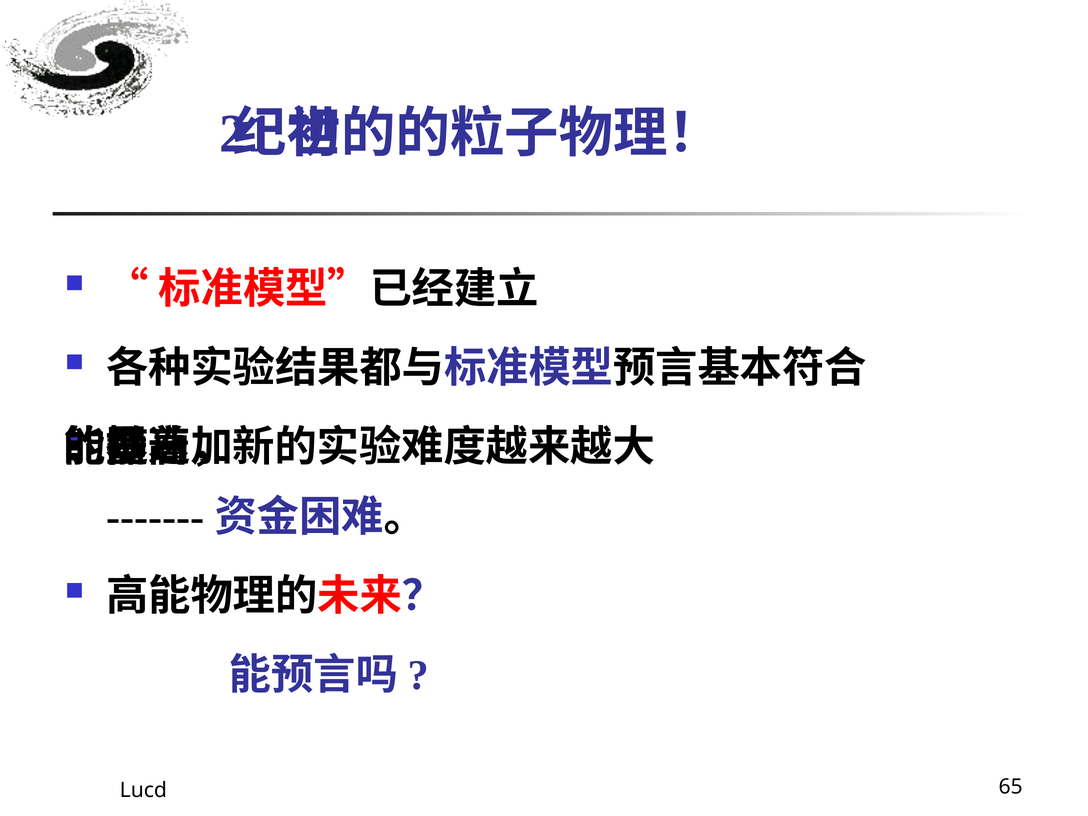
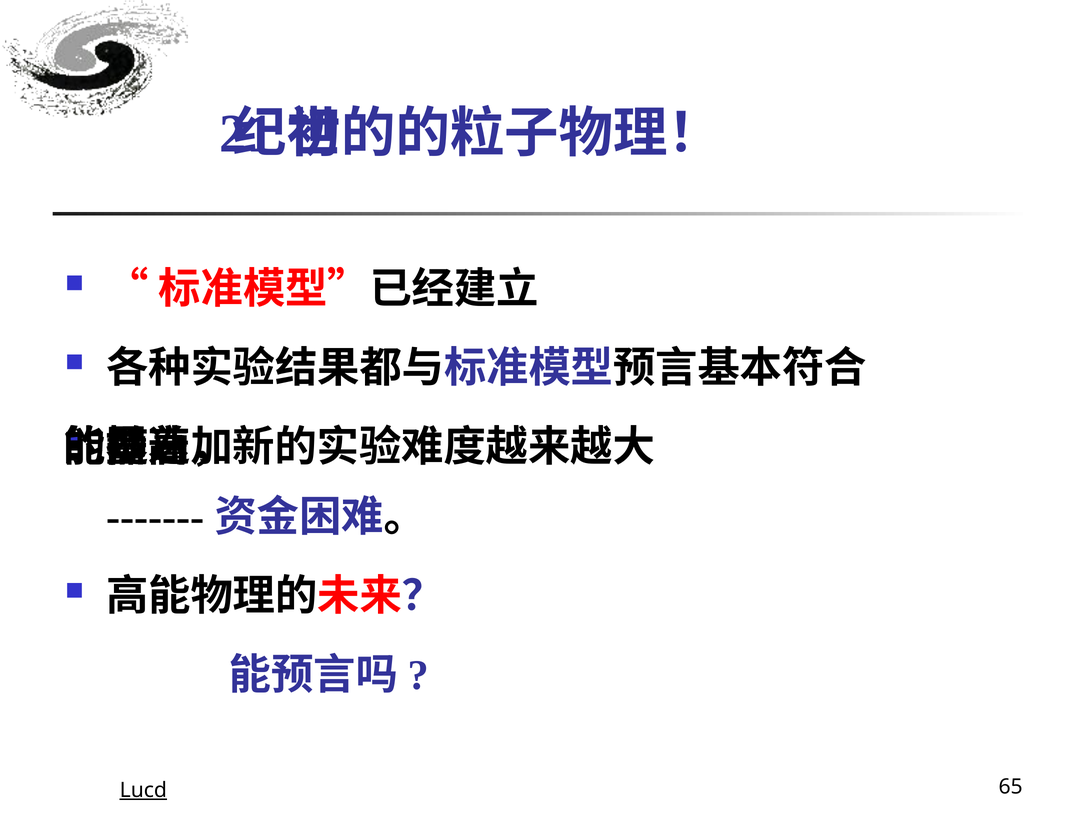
Lucd underline: none -> present (143, 790)
